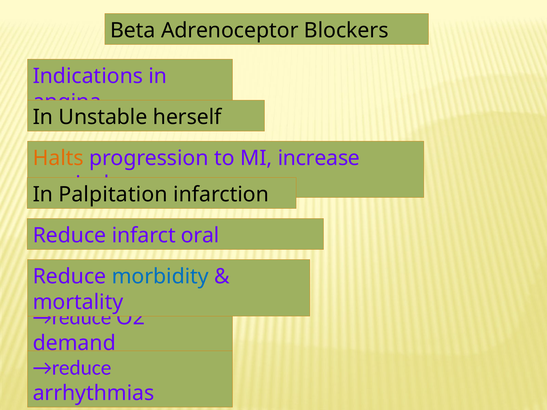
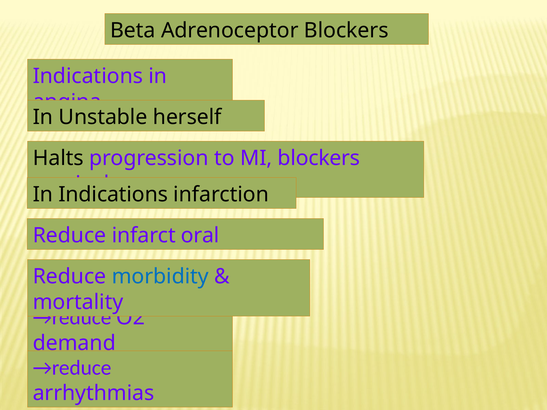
Halts colour: orange -> black (58, 158)
MI increase: increase -> blockers (319, 158)
Palpitation: Palpitation -> Indications (113, 195)
